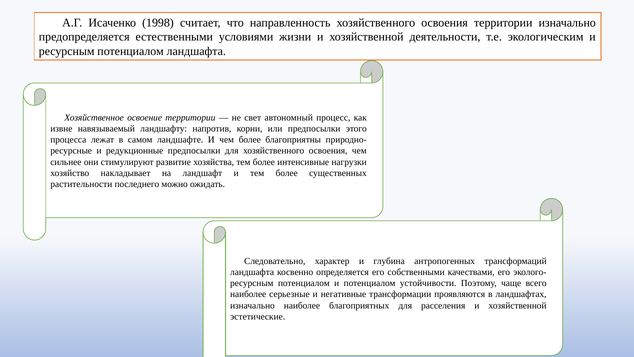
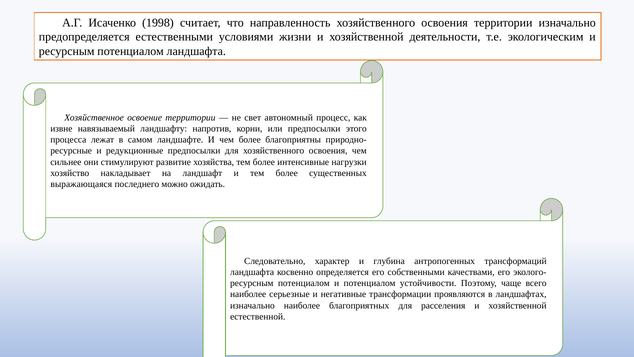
растительности: растительности -> выражающаяся (81, 184)
эстетические: эстетические -> естественной (258, 316)
